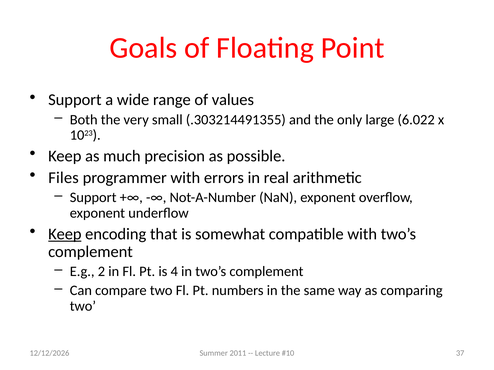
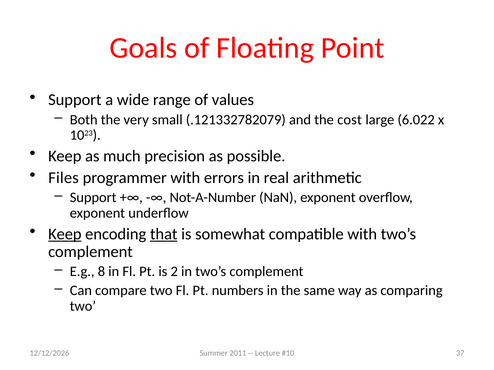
.303214491355: .303214491355 -> .121332782079 (236, 120)
only: only -> cost (350, 120)
that underline: none -> present (164, 234)
2: 2 -> 8 (101, 272)
4: 4 -> 2 (174, 272)
